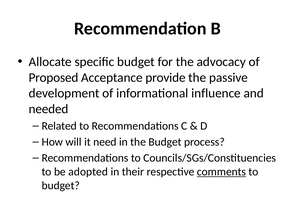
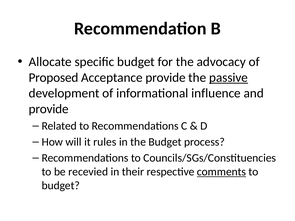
passive underline: none -> present (229, 78)
needed: needed -> provide (49, 109)
need: need -> rules (105, 142)
adopted: adopted -> recevied (88, 172)
